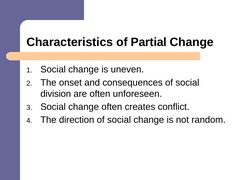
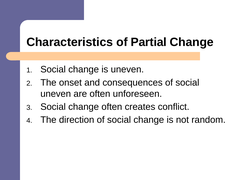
division: division -> uneven (56, 94)
